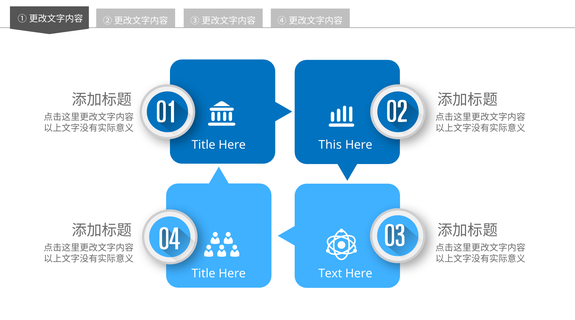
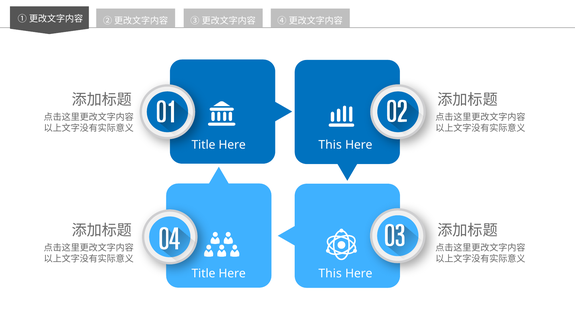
Text: Text -> This (330, 273)
